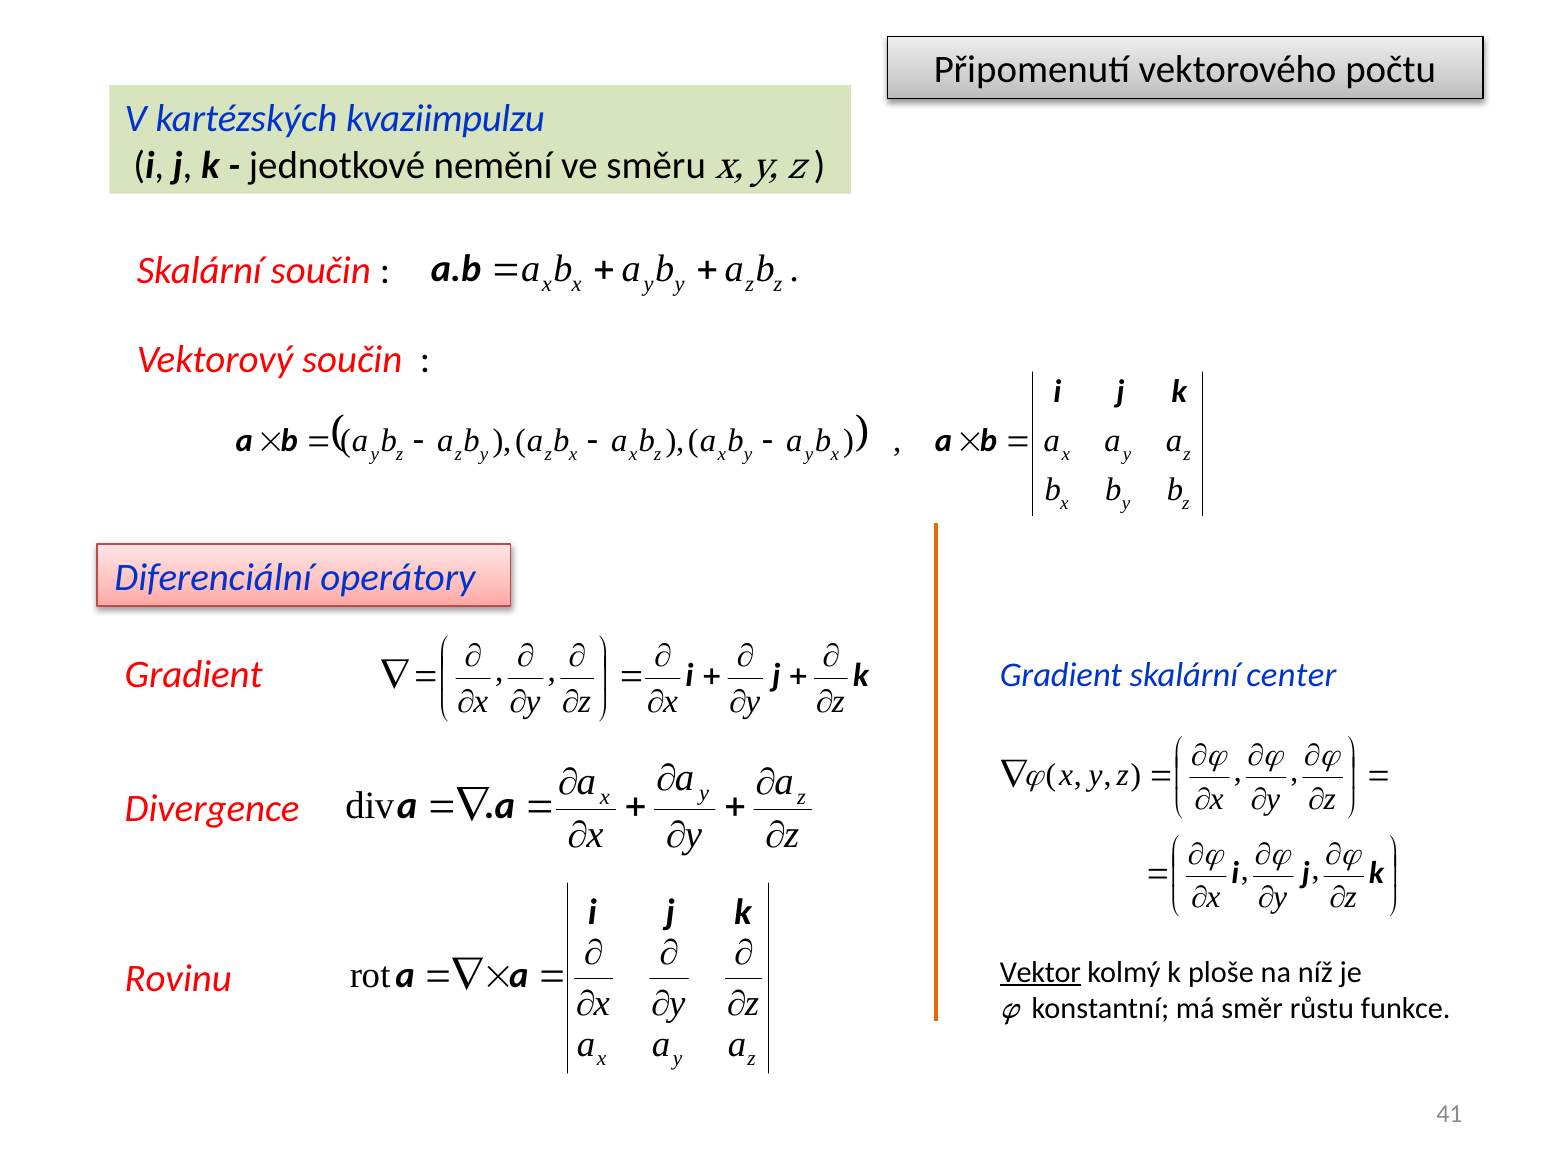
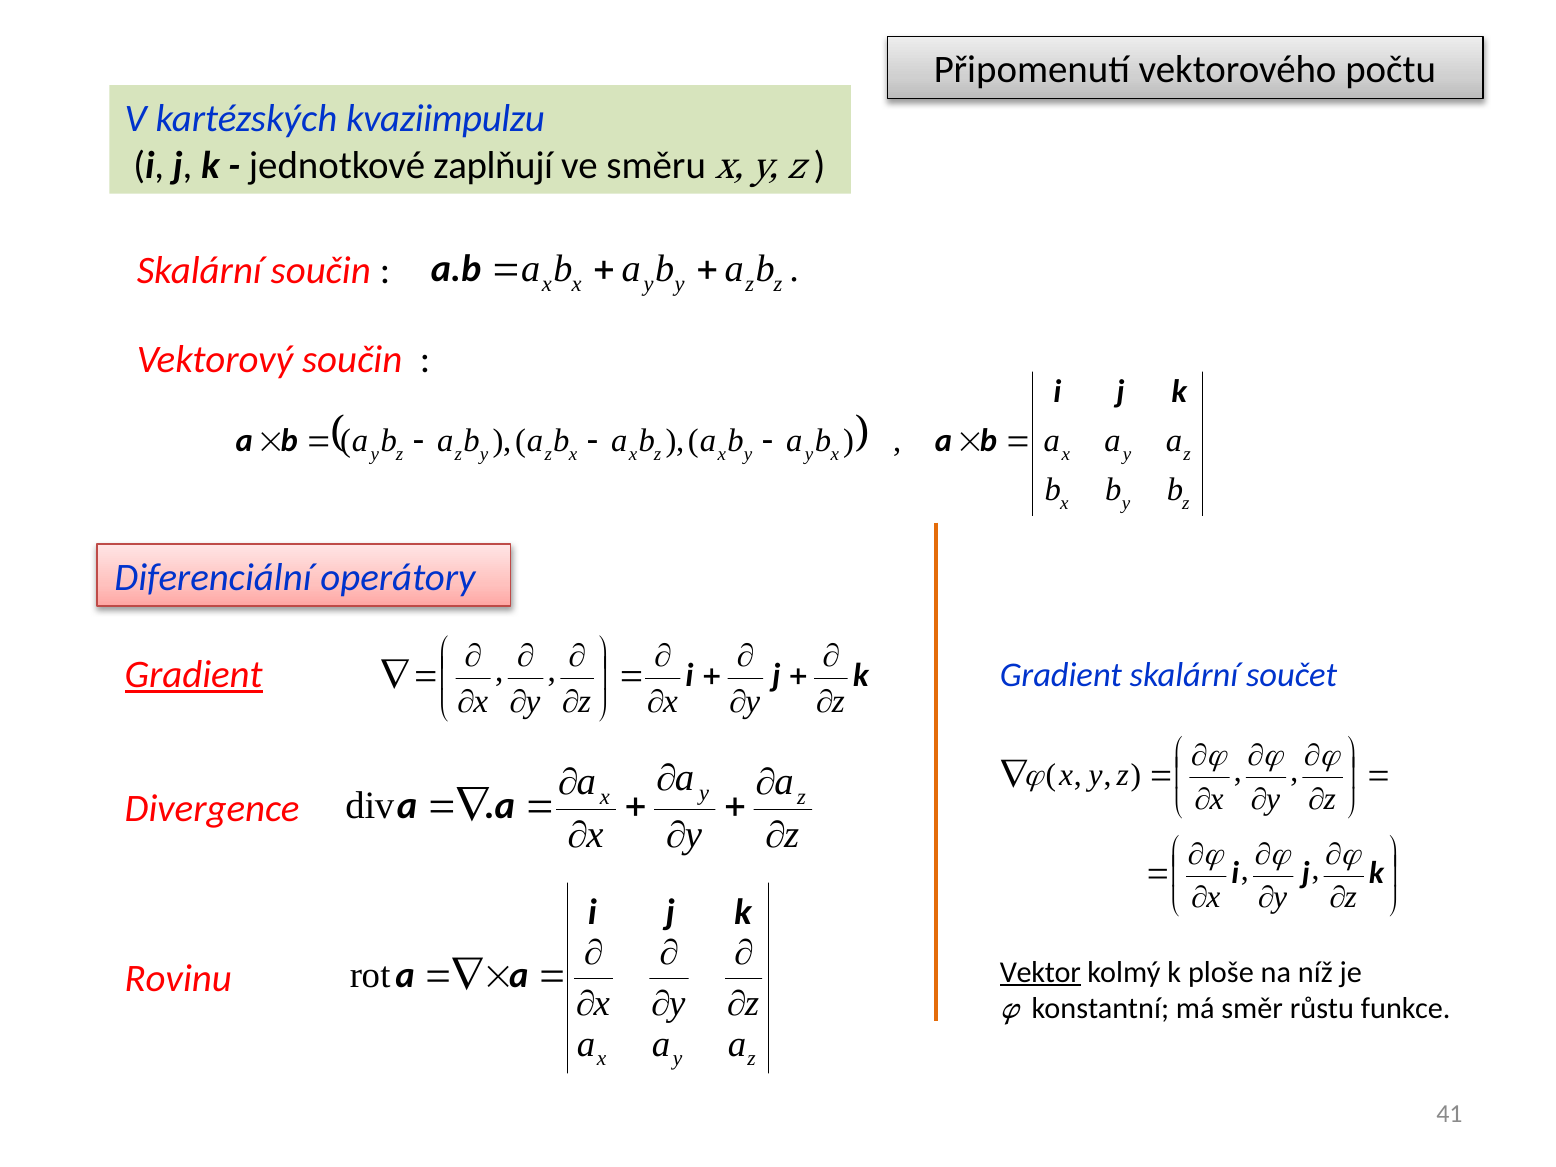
nemění: nemění -> zaplňují (493, 165)
Gradient underline: none -> present (194, 675)
center: center -> součet (1292, 675)
